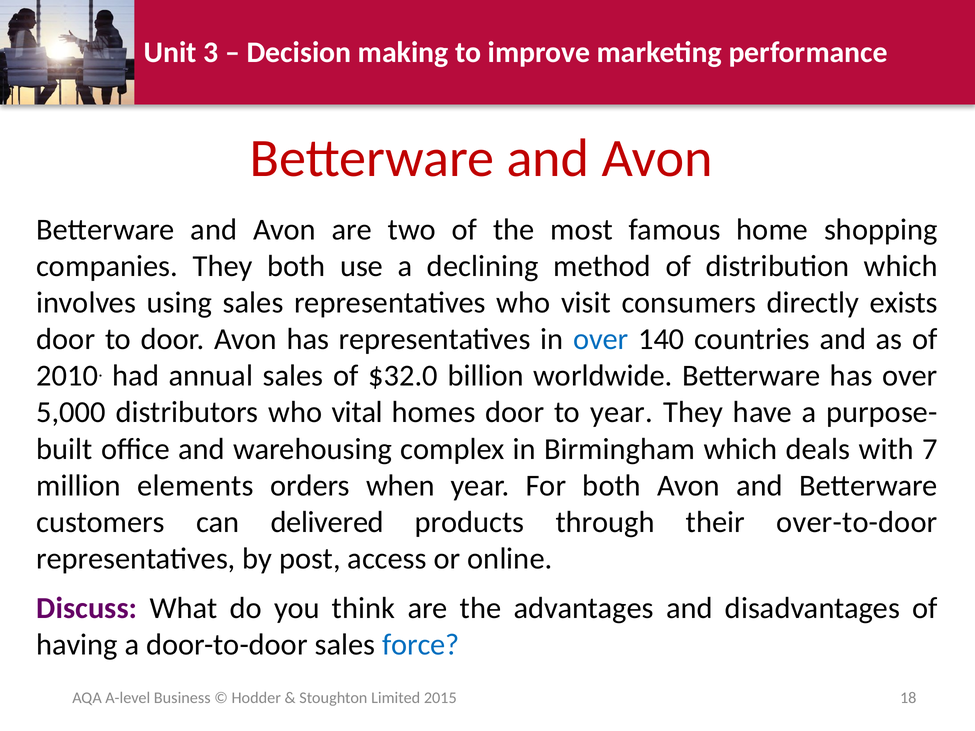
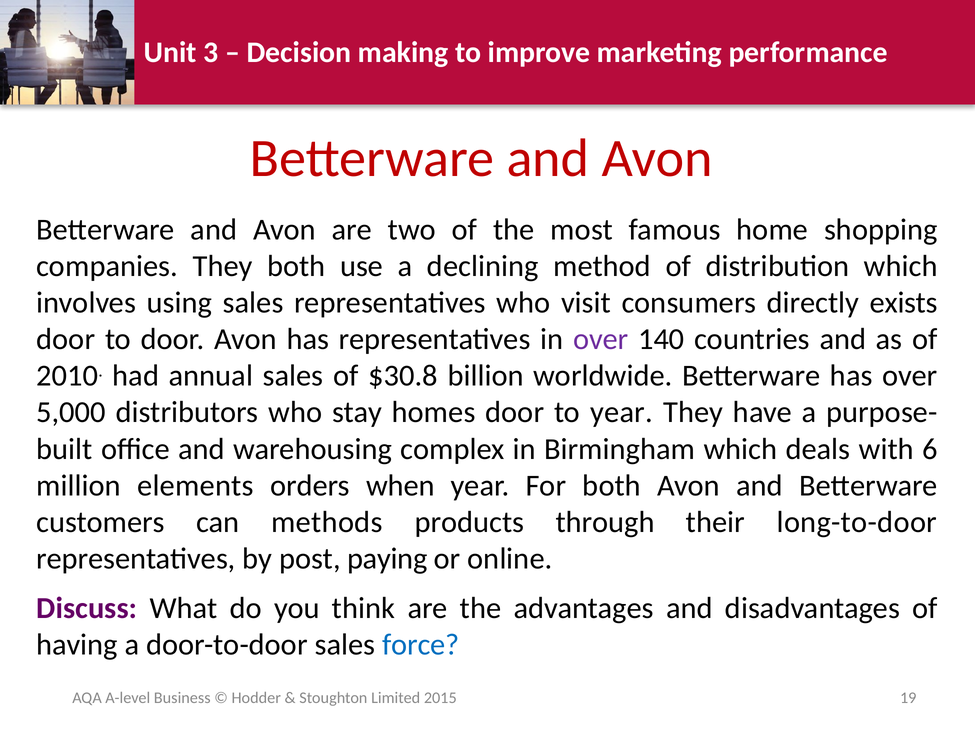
over colour: blue -> purple (601, 339)
$32.0: $32.0 -> $30.8 (403, 376)
vital: vital -> stay (357, 413)
7: 7 -> 6 (930, 449)
delivered: delivered -> methods (327, 522)
over-to-door: over-to-door -> long-to-door (857, 522)
access: access -> paying (387, 559)
18: 18 -> 19 (908, 698)
